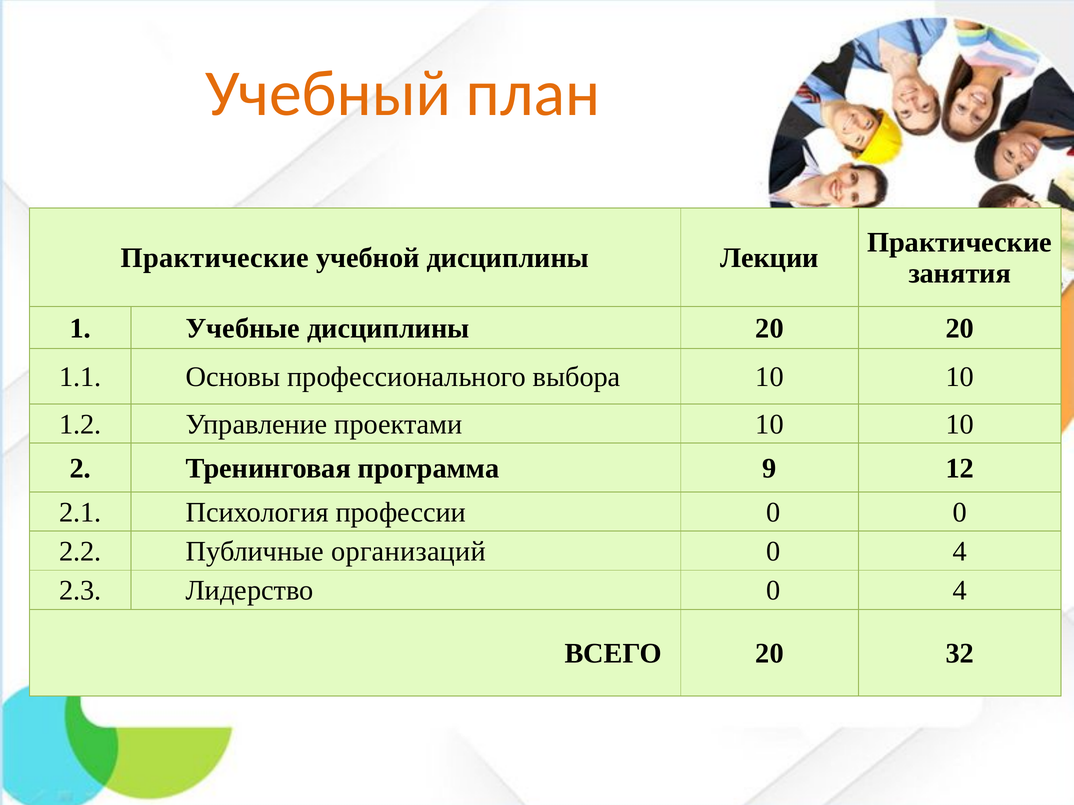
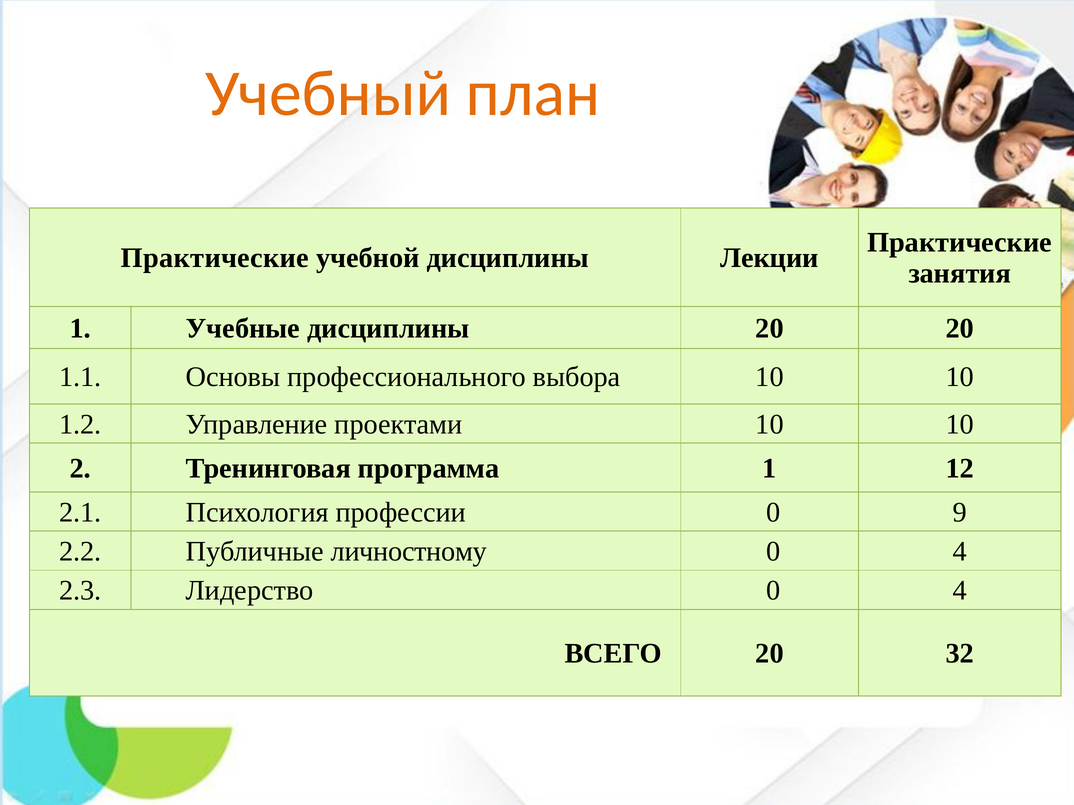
программа 9: 9 -> 1 (770, 469)
0 0: 0 -> 9 (960, 513)
организаций: организаций -> личностному (409, 552)
